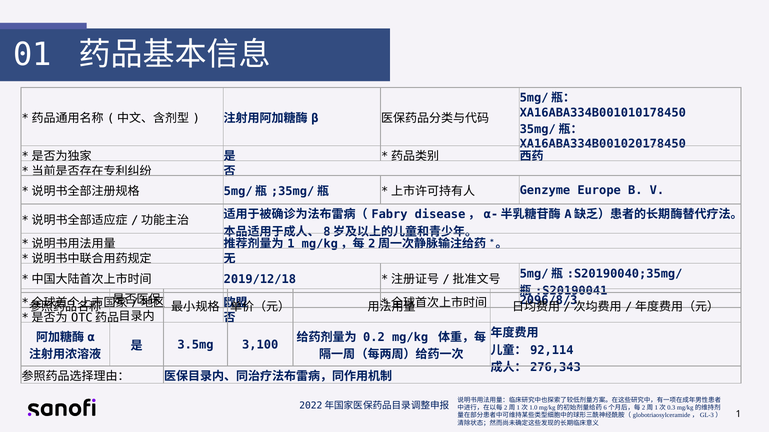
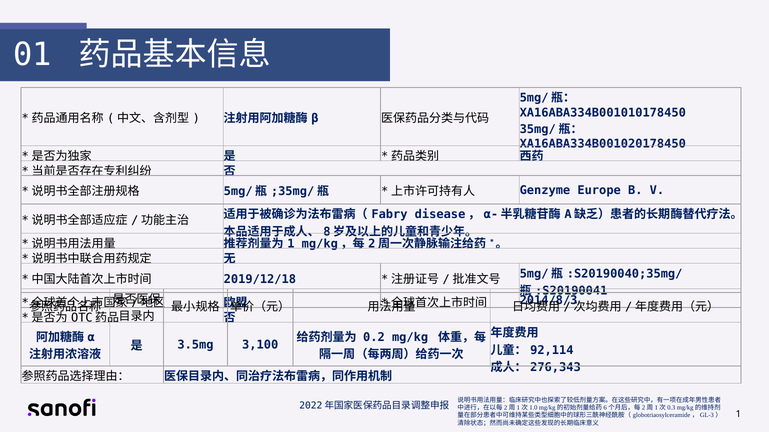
2096/8/3: 2096/8/3 -> 2014/8/3 (549, 301)
